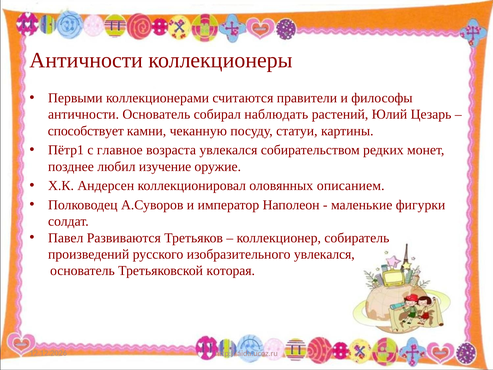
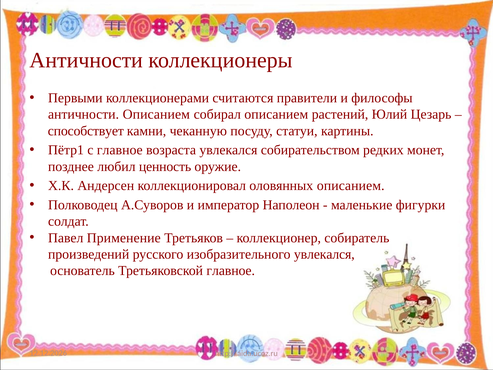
античности Основатель: Основатель -> Описанием (156, 114)
собирал наблюдать: наблюдать -> описанием (276, 114)
изучение: изучение -> ценность (165, 166)
Развиваются: Развиваются -> Применение (124, 238)
Третьяковской которая: которая -> главное (231, 271)
